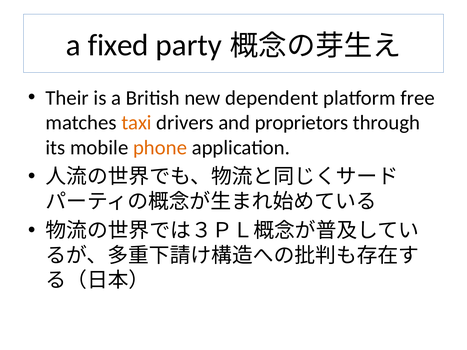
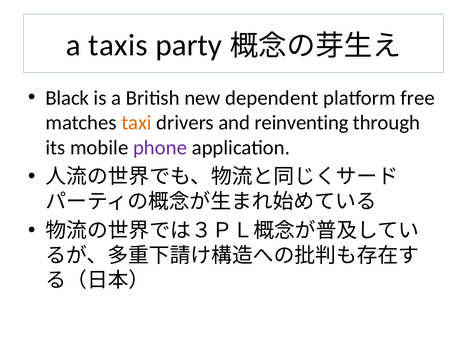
fixed: fixed -> taxis (118, 45)
Their: Their -> Black (67, 98)
proprietors: proprietors -> reinventing (302, 123)
phone colour: orange -> purple (160, 148)
